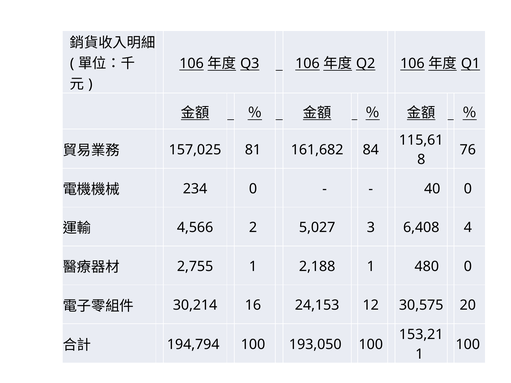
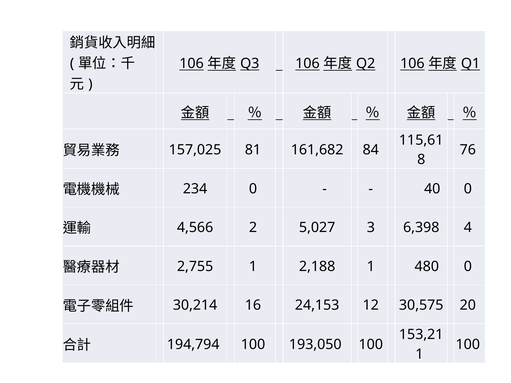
6,408: 6,408 -> 6,398 (421, 228)
